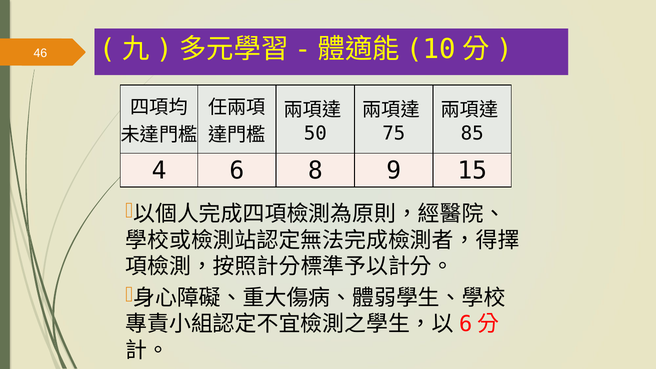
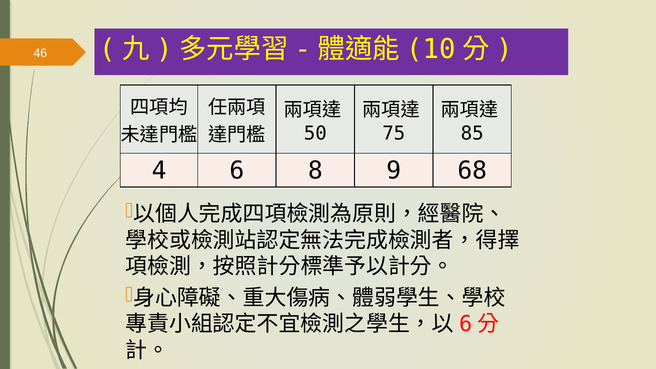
15: 15 -> 68 (472, 171)
